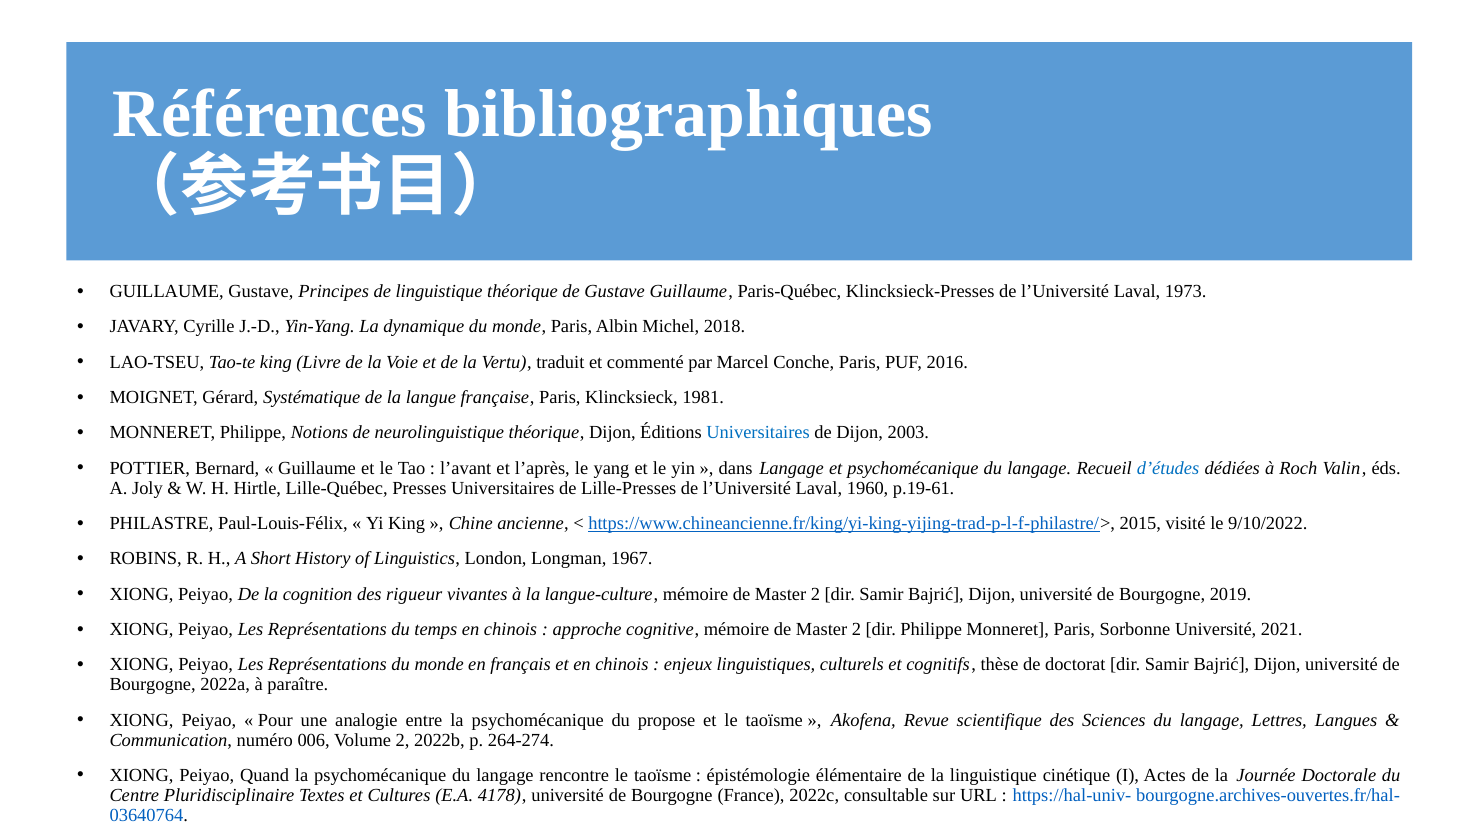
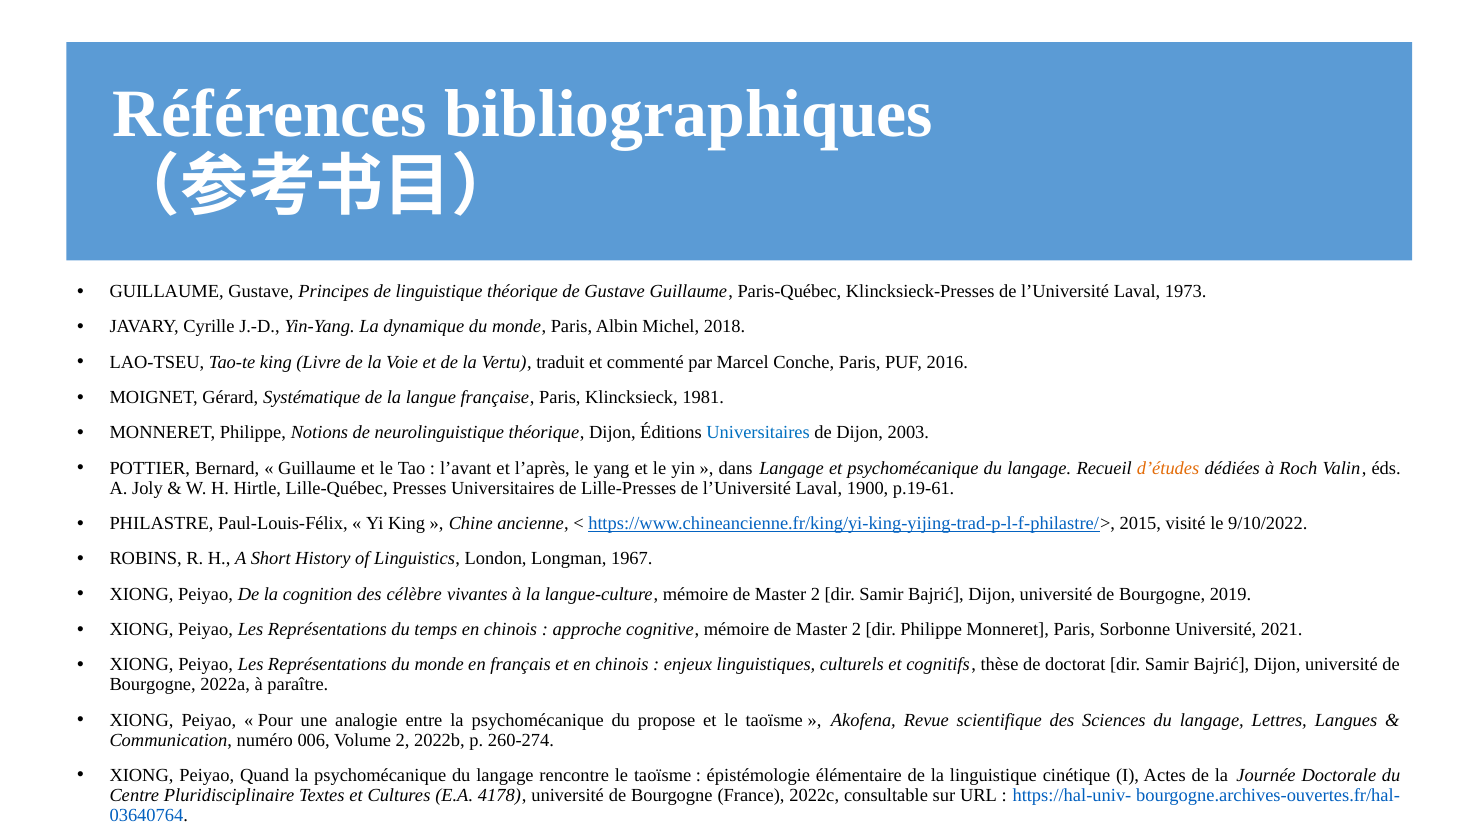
d’études colour: blue -> orange (1168, 468)
1960: 1960 -> 1900 (868, 488)
rigueur: rigueur -> célèbre (414, 594)
264-274: 264-274 -> 260-274 (521, 740)
